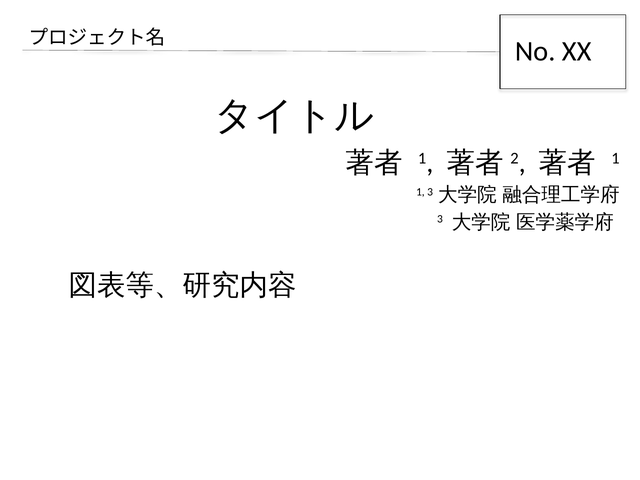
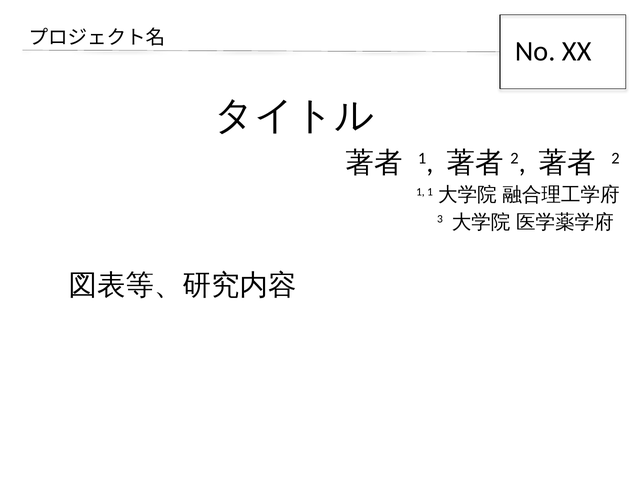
1: 1 -> 2 (615, 158)
1 3: 3 -> 1 (430, 192)
